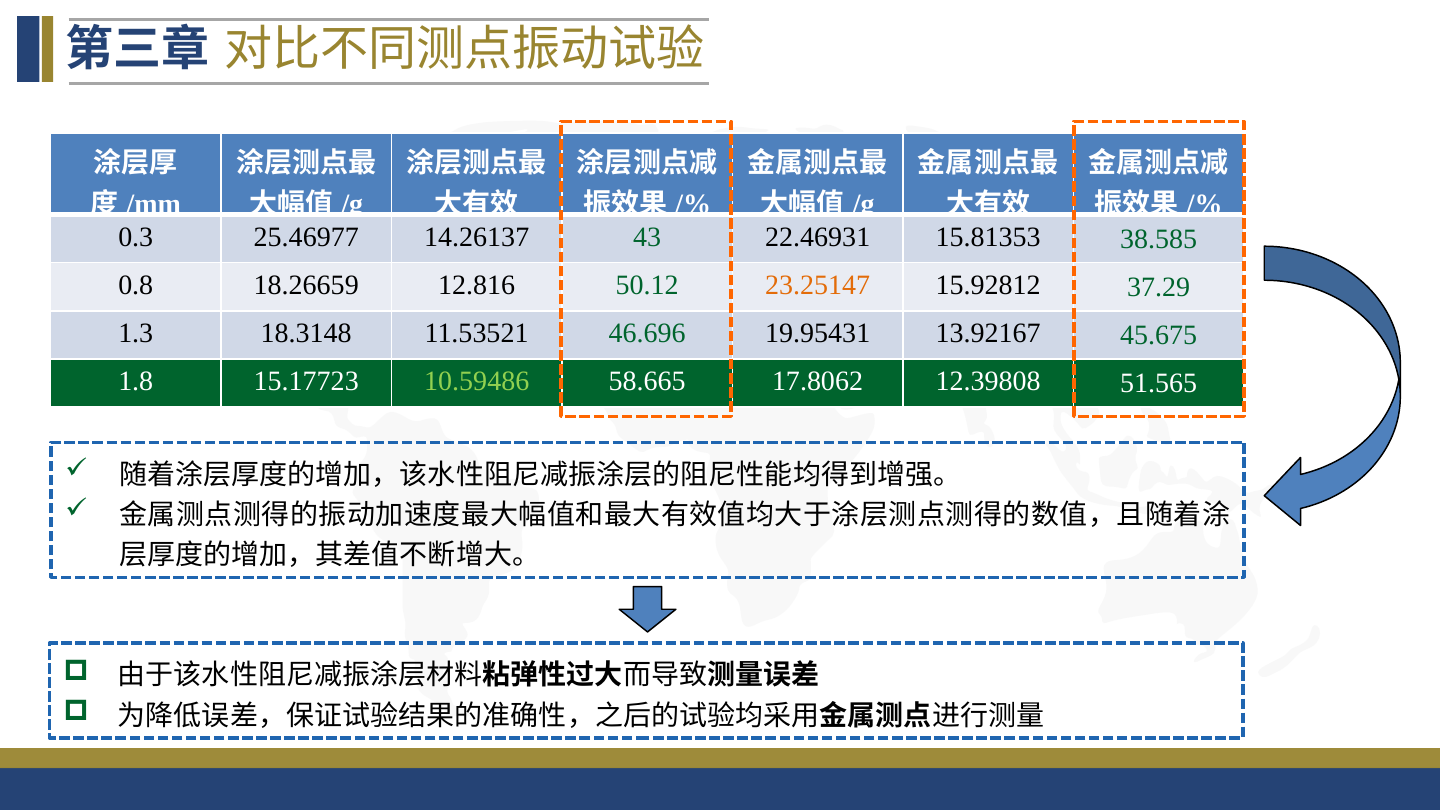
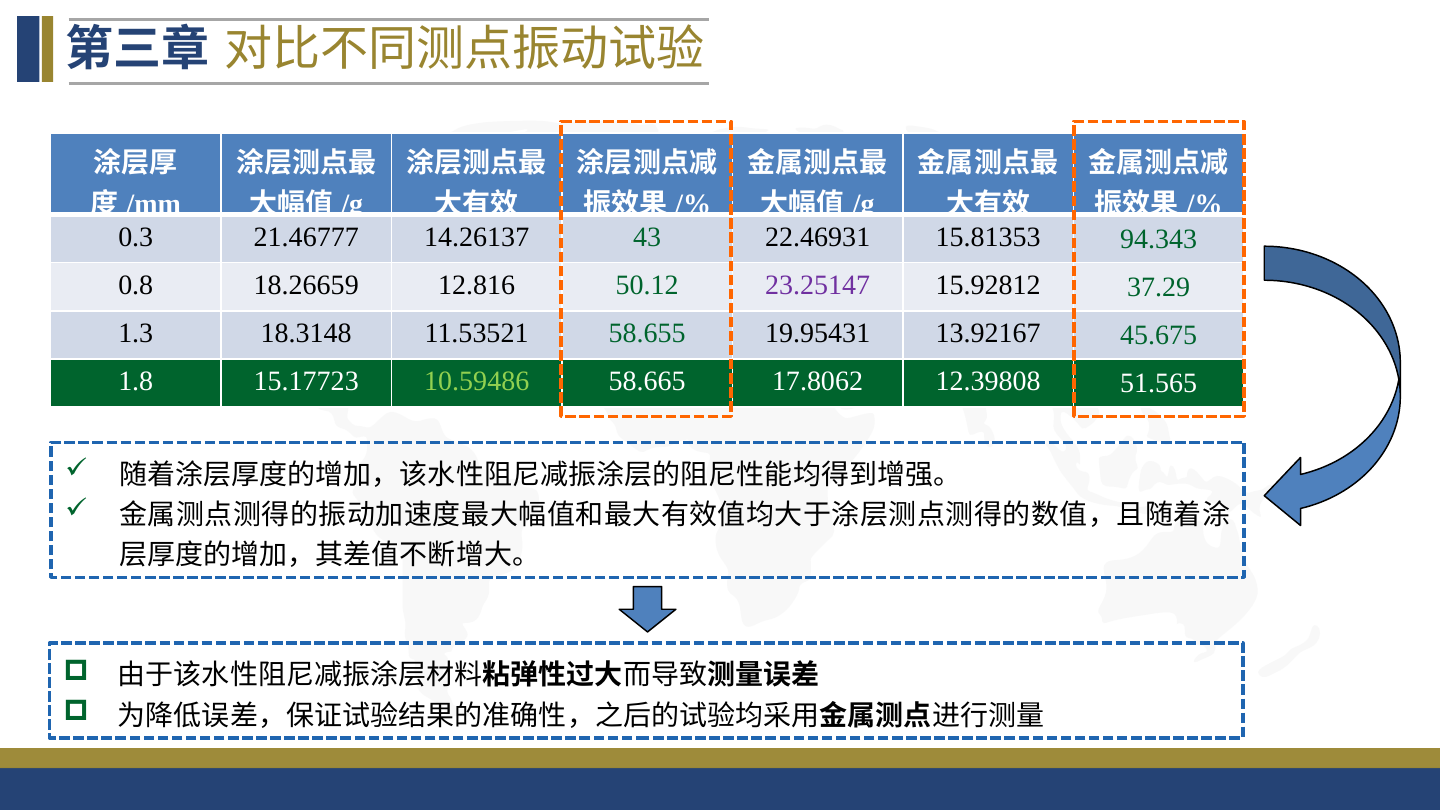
25.46977: 25.46977 -> 21.46777 (306, 237)
38.585: 38.585 -> 94.343 (1159, 239)
23.25147 colour: orange -> purple (818, 286)
46.696: 46.696 -> 58.655 (647, 334)
